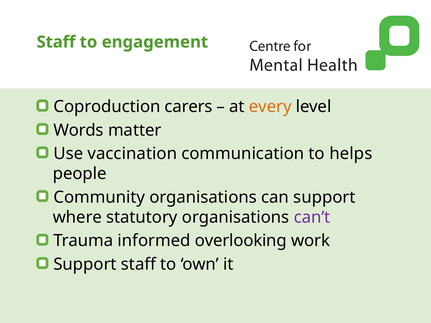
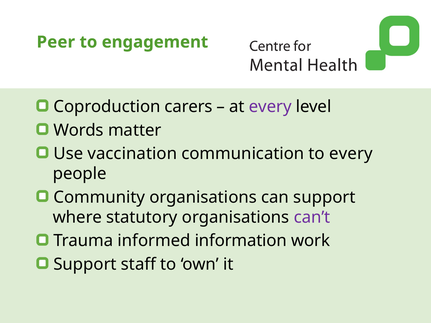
Staff: Staff -> Peer (56, 42)
every colour: orange -> purple (270, 107)
to helps: helps -> every (351, 154)
overlooking: overlooking -> information (241, 241)
